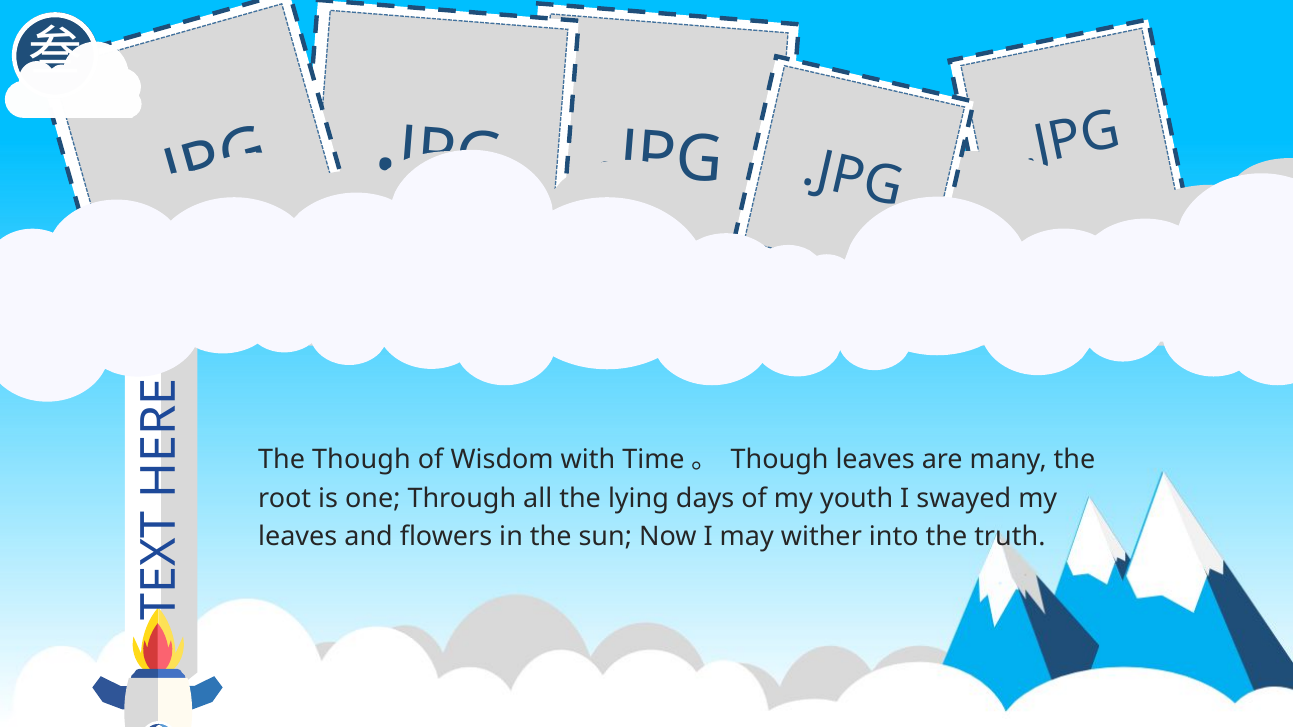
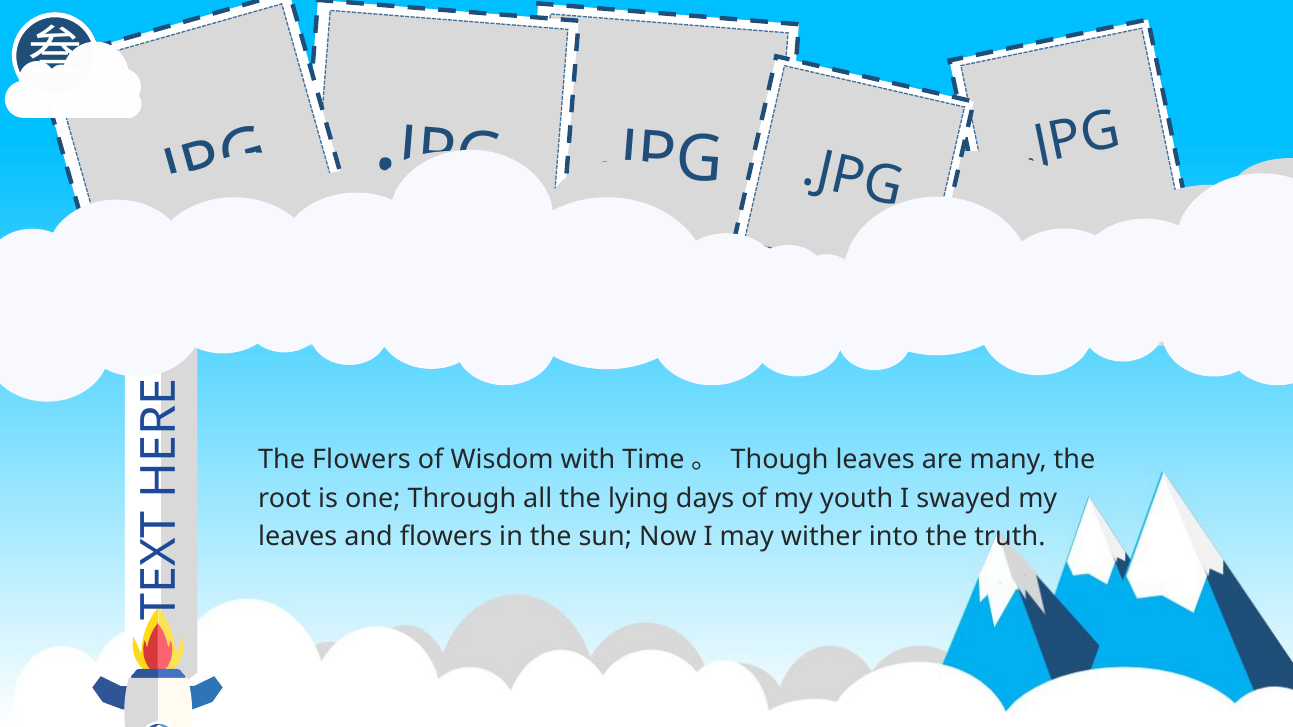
The Though: Though -> Flowers (361, 460)
